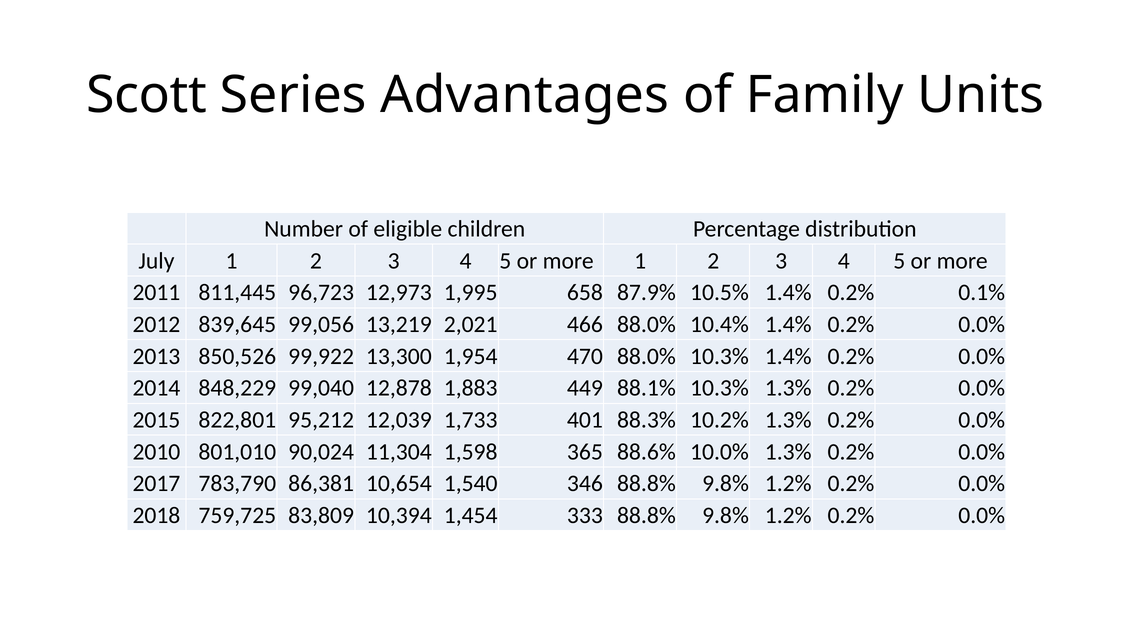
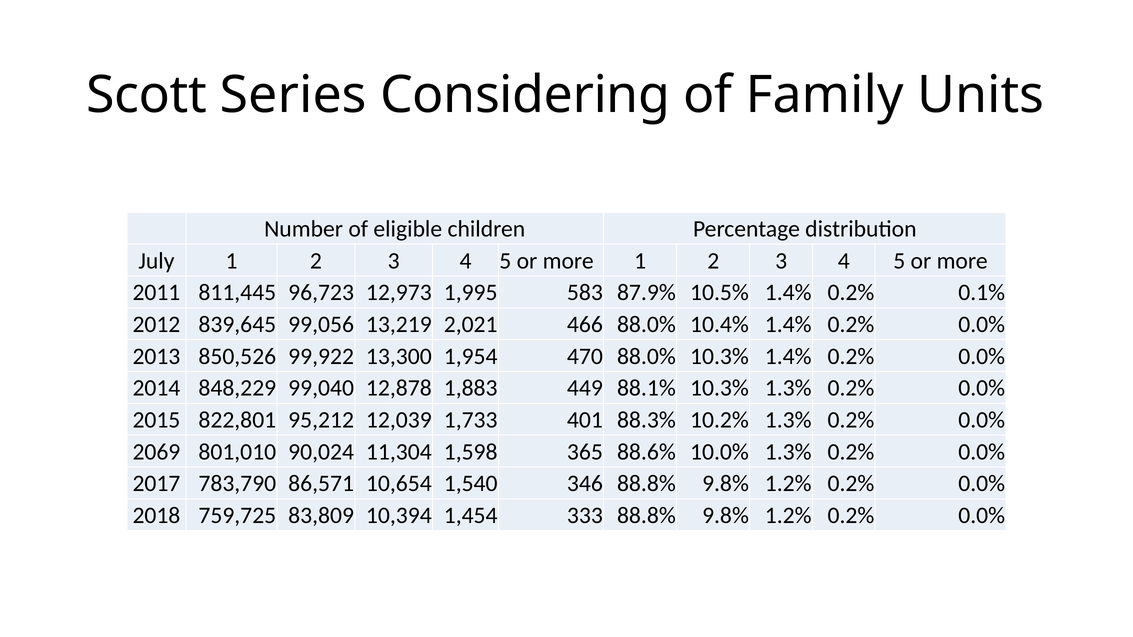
Advantages: Advantages -> Considering (525, 95)
658: 658 -> 583 (585, 293)
2010: 2010 -> 2069 (156, 452)
86,381: 86,381 -> 86,571 (321, 484)
